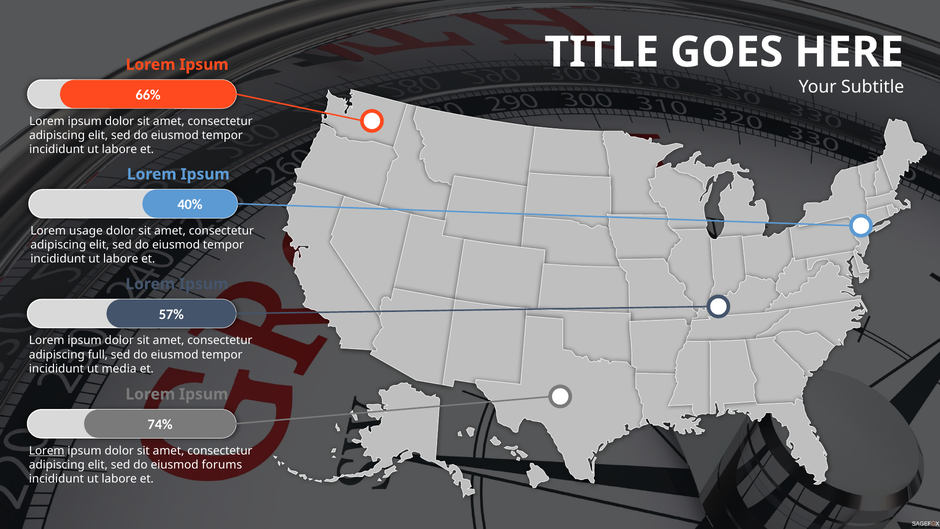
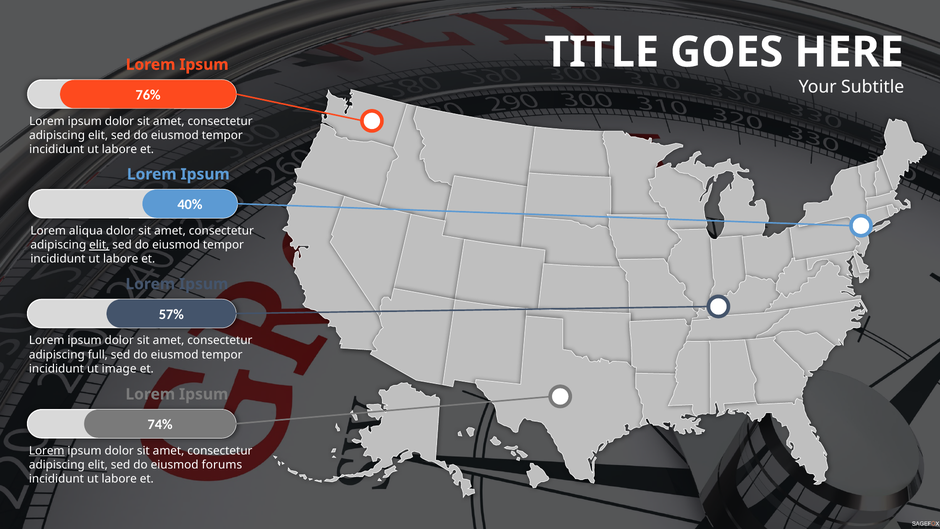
66%: 66% -> 76% (148, 95)
usage: usage -> aliqua (86, 231)
elit underline: none -> present (99, 245)
media: media -> image (119, 369)
